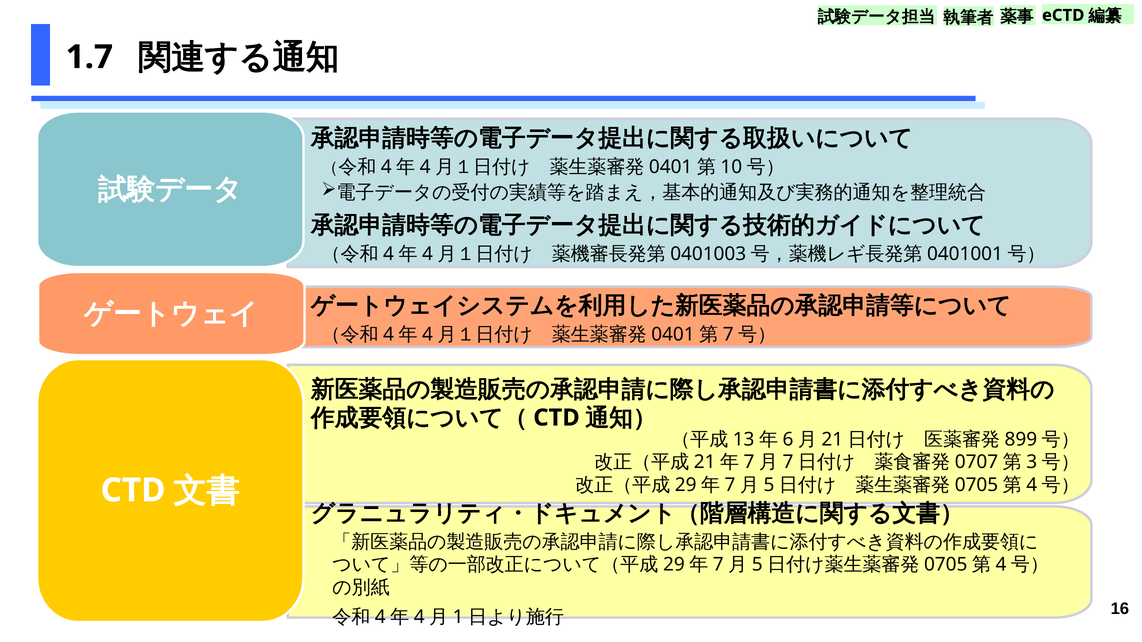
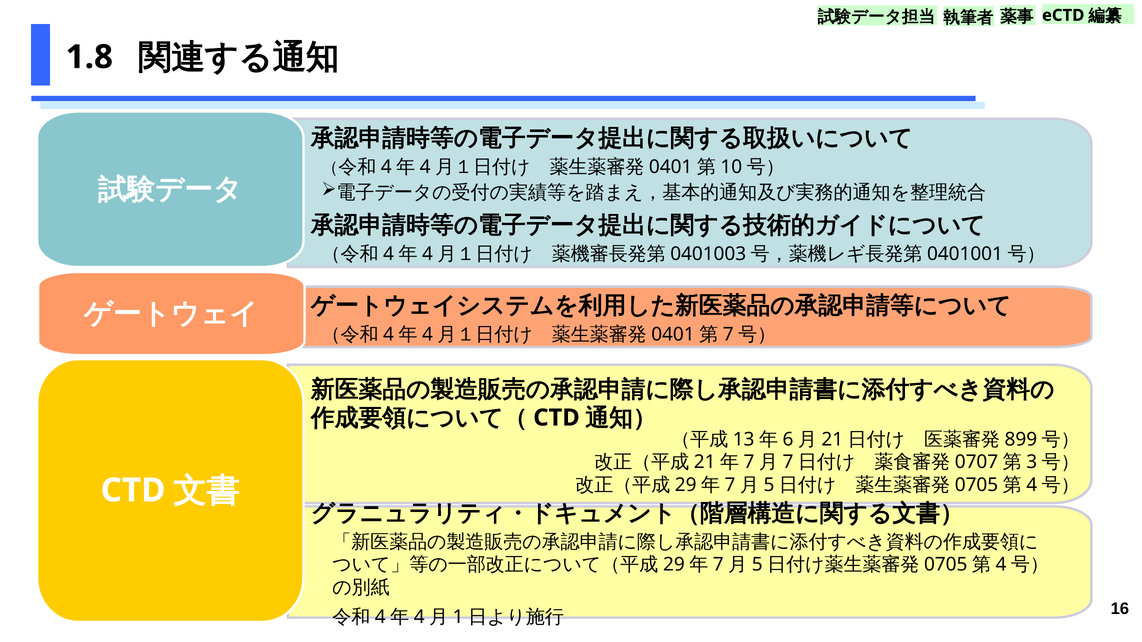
1.7: 1.7 -> 1.8 (89, 57)
